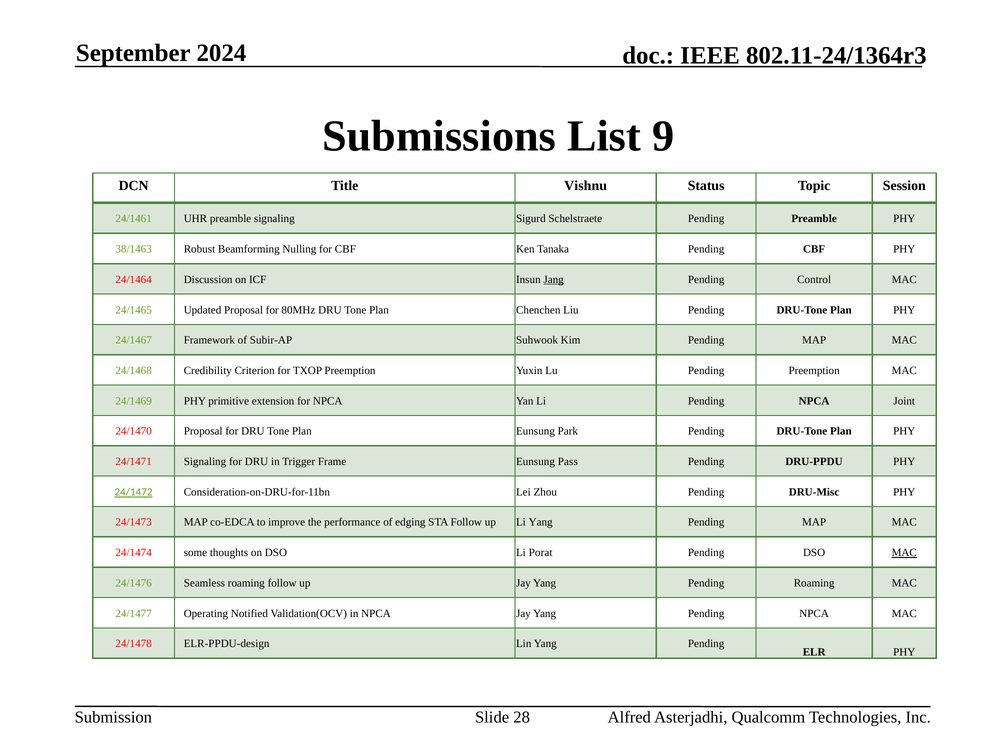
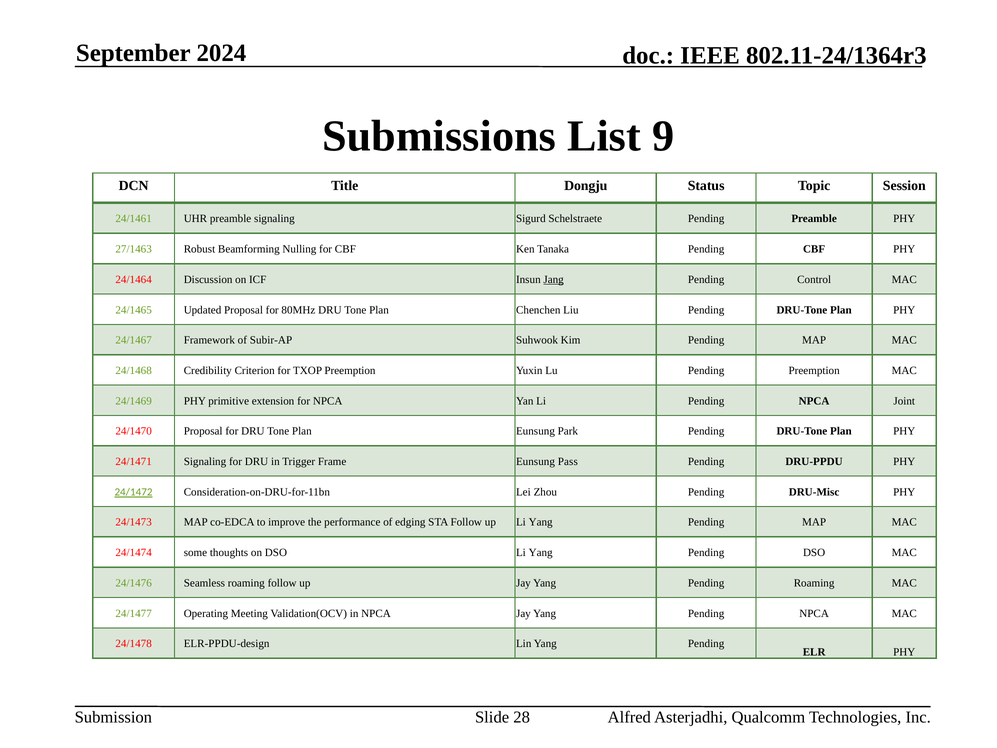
Vishnu: Vishnu -> Dongju (586, 186)
38/1463: 38/1463 -> 27/1463 (134, 249)
DSO Li Porat: Porat -> Yang (541, 553)
MAC underline: present -> none (904, 553)
Notified: Notified -> Meeting (249, 613)
